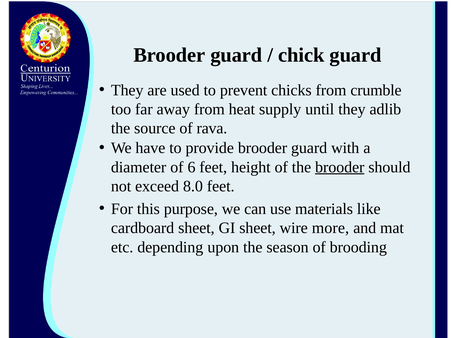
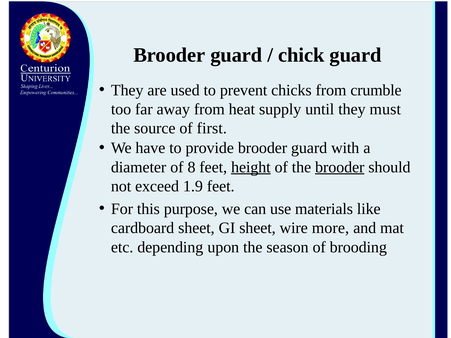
adlib: adlib -> must (385, 109)
rava: rava -> first (212, 128)
6: 6 -> 8 (192, 167)
height underline: none -> present (251, 167)
8.0: 8.0 -> 1.9 (193, 186)
